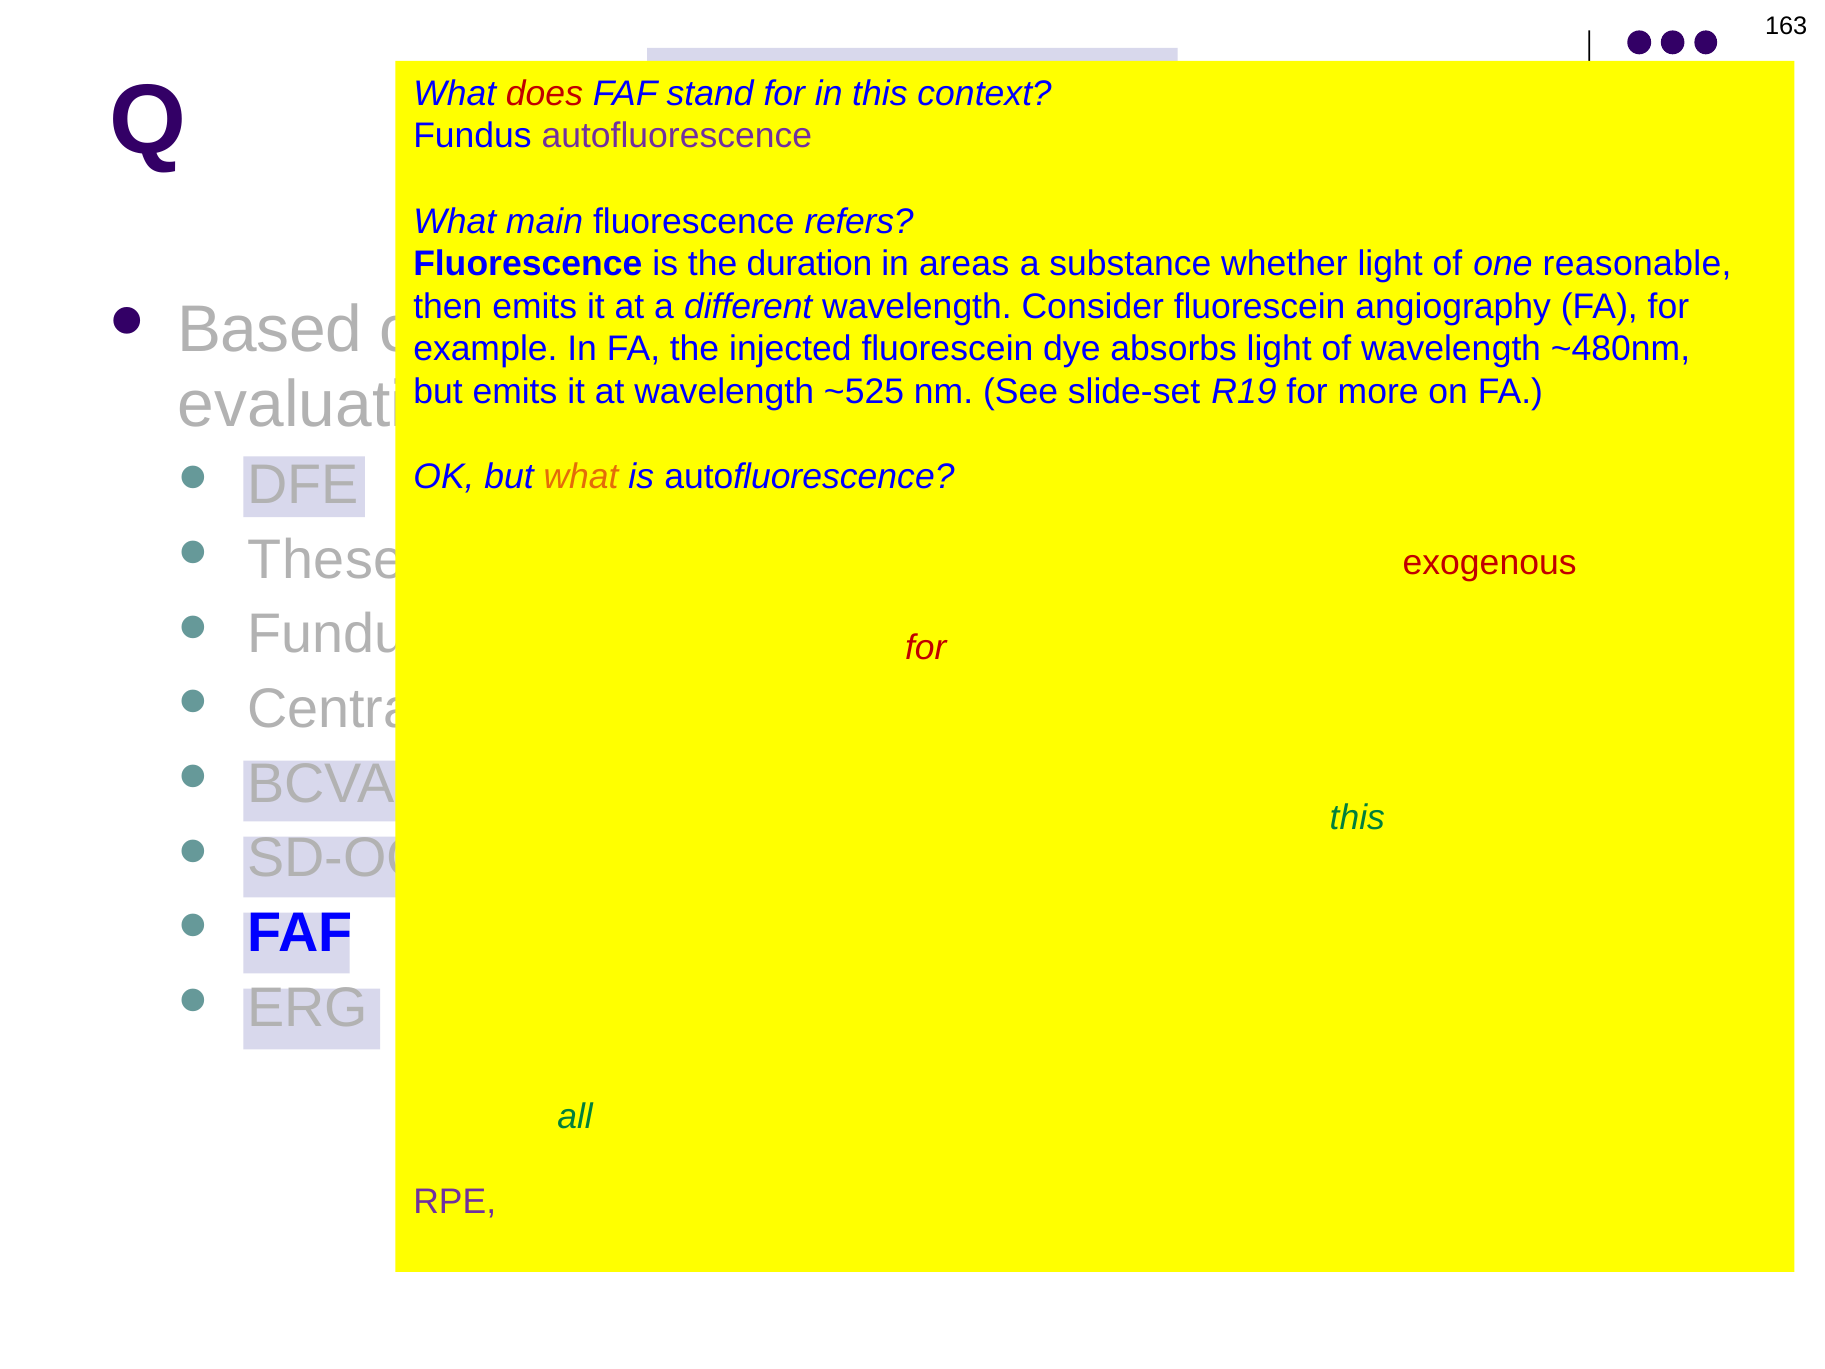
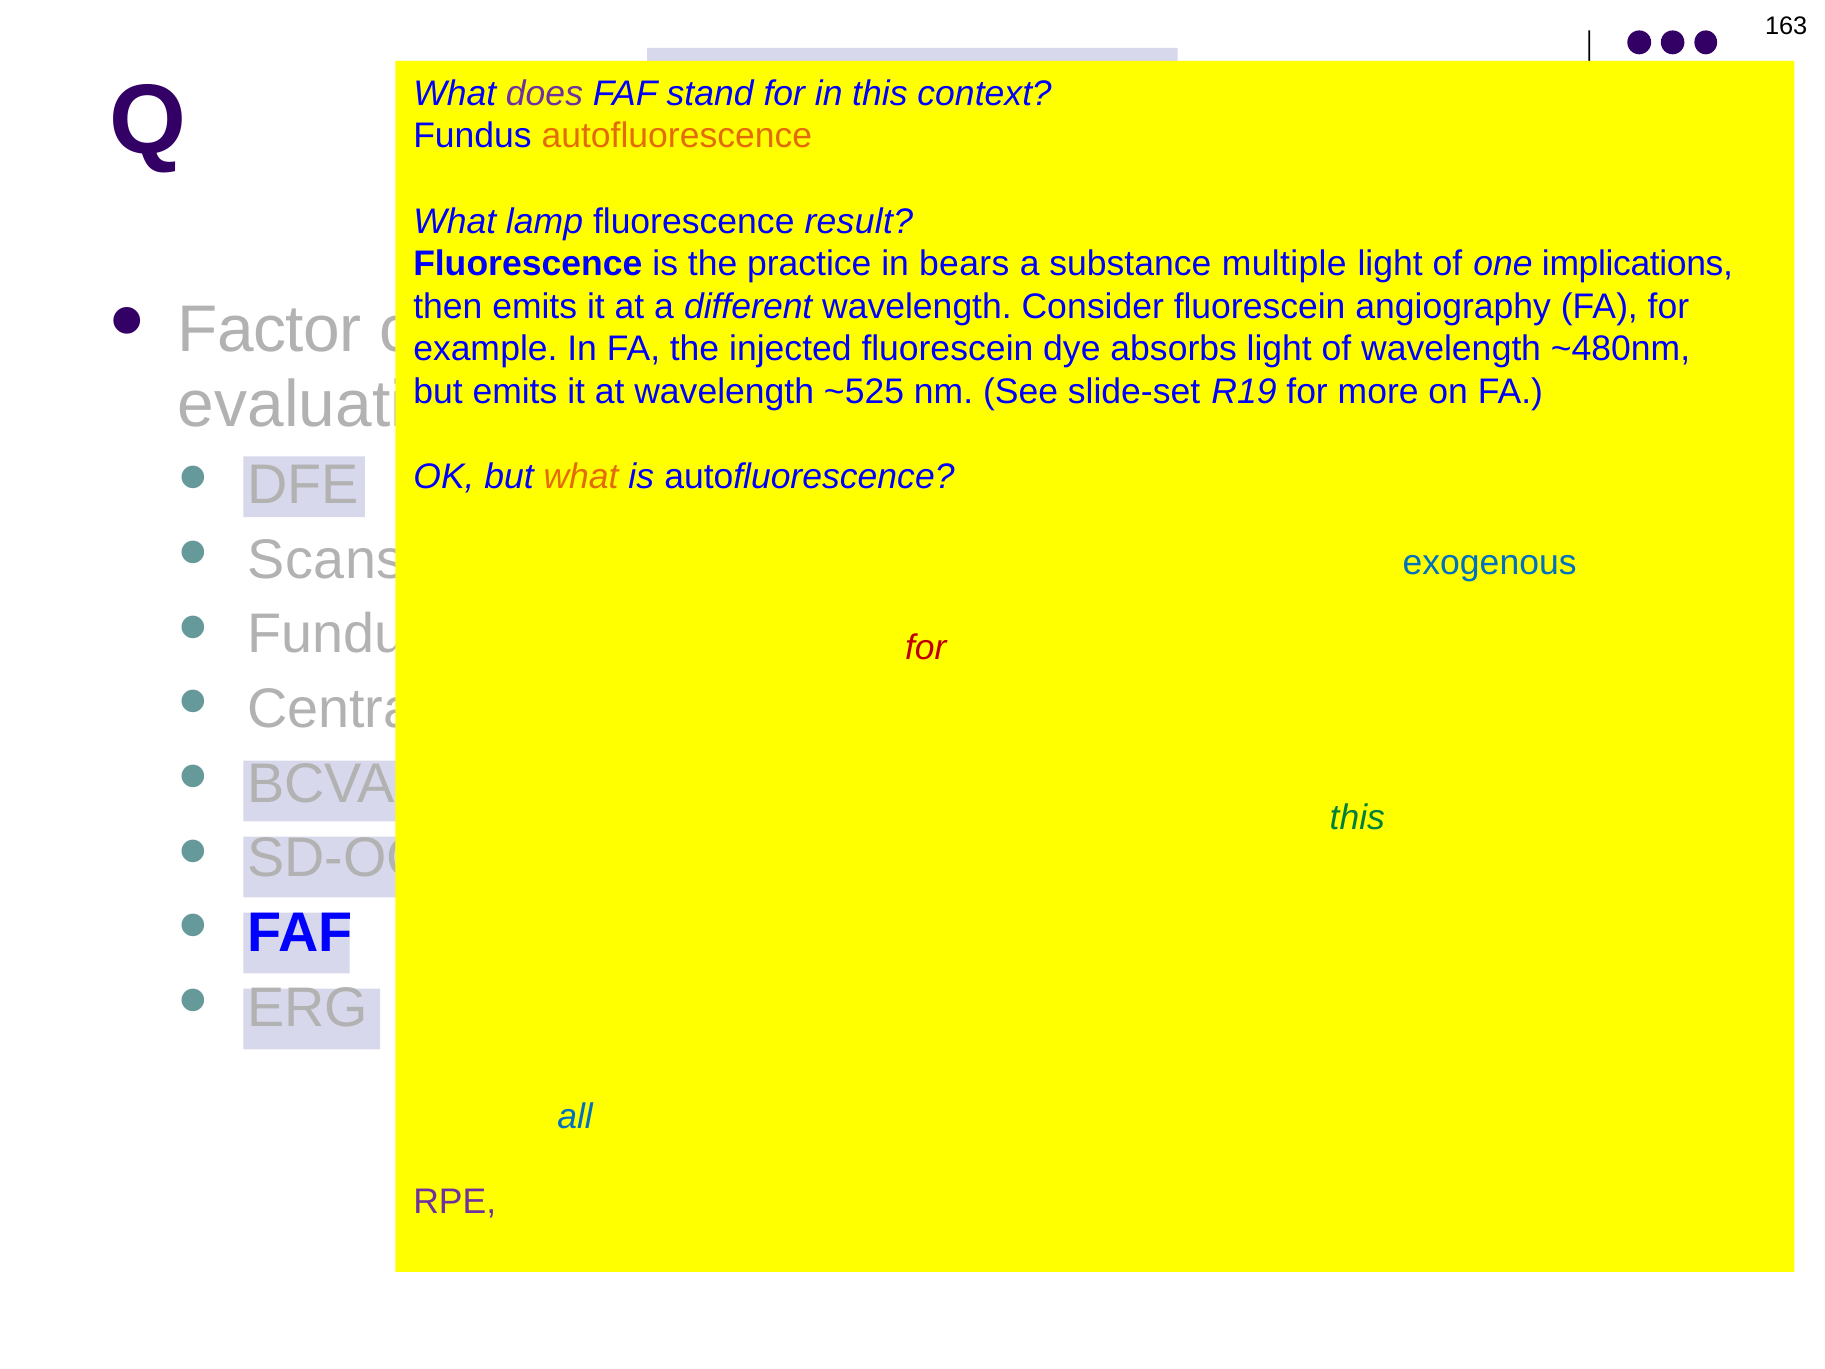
does colour: red -> purple (544, 94)
autofluorescence colour: purple -> orange (677, 136)
main: main -> lamp (544, 221)
fluorescence refers: refers -> result (859, 221)
duration: duration -> practice (809, 264)
areas: areas -> bears (964, 264)
whether: whether -> multiple (1284, 264)
reasonable: reasonable -> implications (1637, 264)
Based: Based -> Factor (270, 329)
These: These -> Scans (326, 560)
exogenous colour: red -> blue (1490, 562)
all colour: green -> blue (575, 1116)
